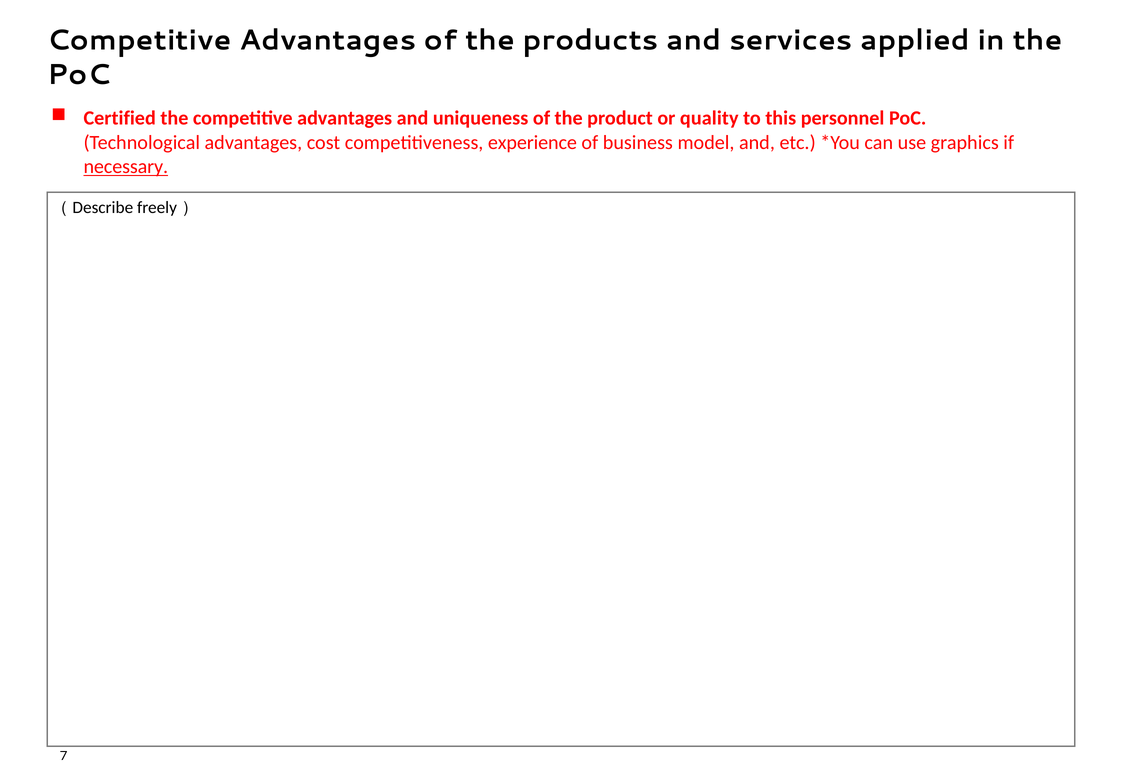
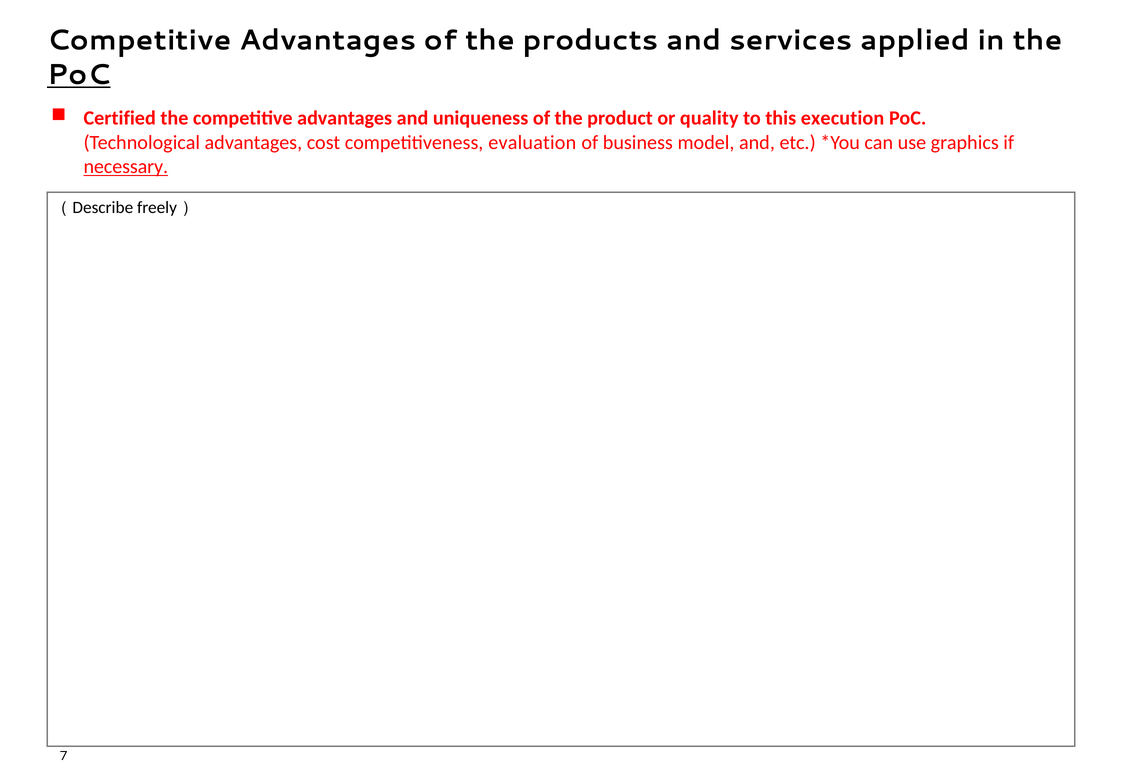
PoC underline: none -> present (79, 75)
personnel: personnel -> execution (843, 118)
experience: experience -> evaluation (532, 142)
